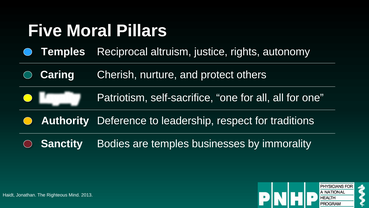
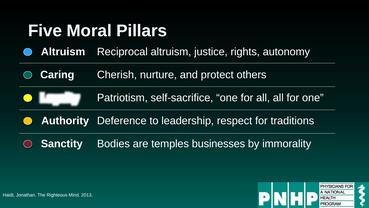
Temples: Temples -> Altruism (63, 52)
